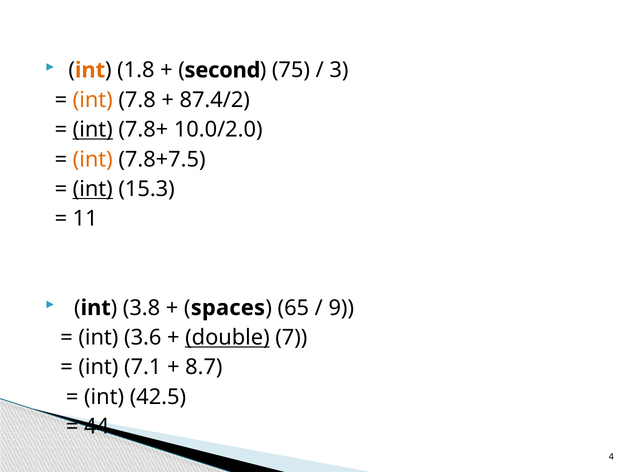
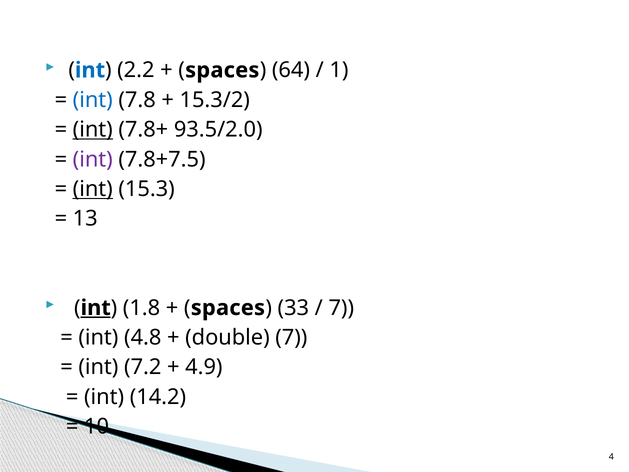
int colour: orange -> blue (90, 70)
1.8: 1.8 -> 2.2 (136, 70)
second: second -> spaces (222, 70)
75: 75 -> 64 (291, 70)
3: 3 -> 1 (339, 70)
int colour: orange -> blue (93, 100)
87.4/2: 87.4/2 -> 15.3/2 (215, 100)
10.0/2.0: 10.0/2.0 -> 93.5/2.0 (218, 130)
int colour: orange -> purple (93, 159)
11: 11 -> 13 (85, 219)
int underline: none -> present (96, 308)
3.8: 3.8 -> 1.8 (142, 308)
65: 65 -> 33 (293, 308)
9: 9 -> 7 (341, 308)
3.6: 3.6 -> 4.8 (143, 337)
double underline: present -> none (227, 337)
7.1: 7.1 -> 7.2 (143, 367)
8.7: 8.7 -> 4.9 (204, 367)
42.5: 42.5 -> 14.2 (158, 397)
44: 44 -> 10 (97, 426)
